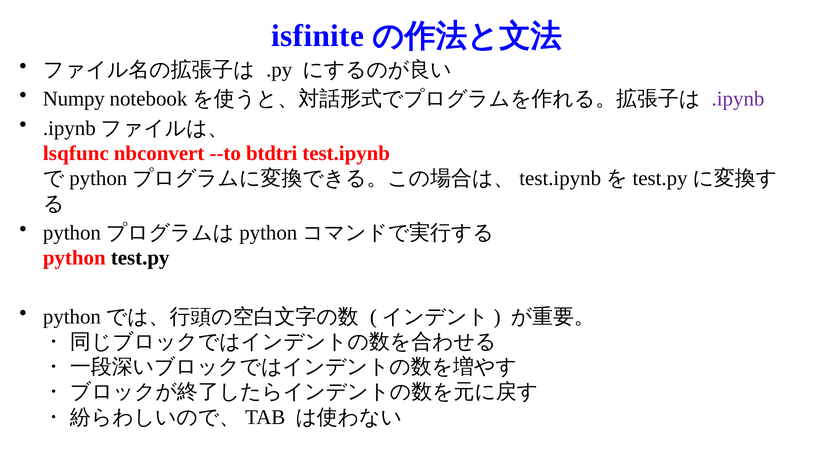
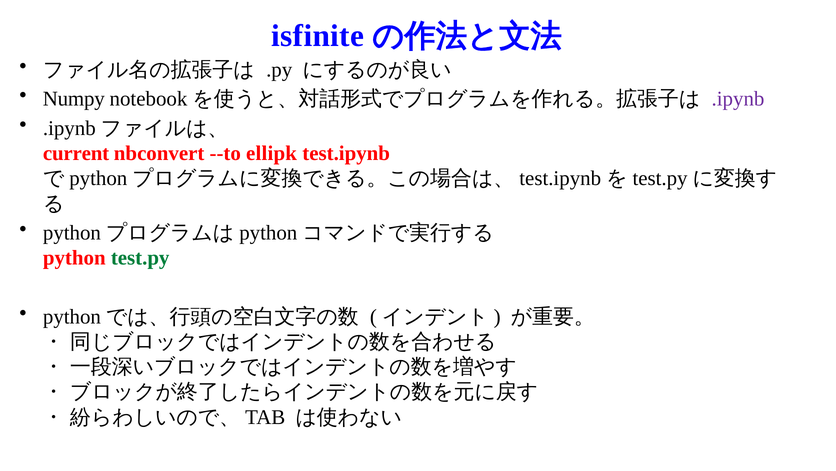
lsqfunc: lsqfunc -> current (76, 153)
btdtri: btdtri -> ellipk (272, 153)
test.py colour: black -> green (140, 258)
